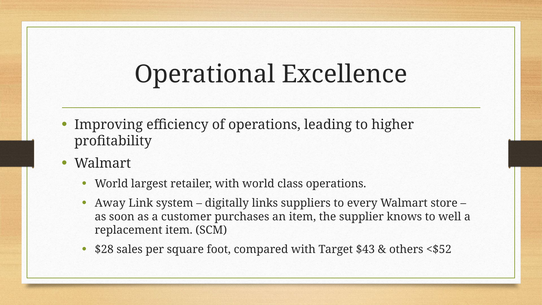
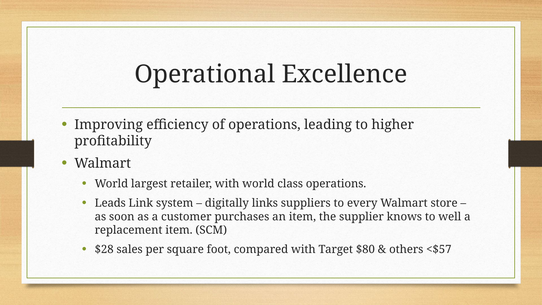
Away: Away -> Leads (110, 203)
$43: $43 -> $80 (365, 249)
<$52: <$52 -> <$57 (439, 249)
